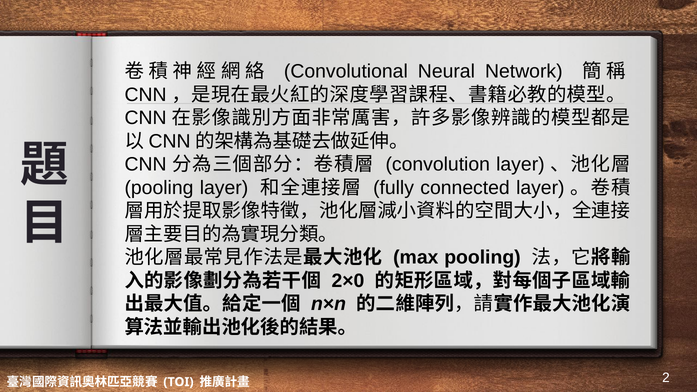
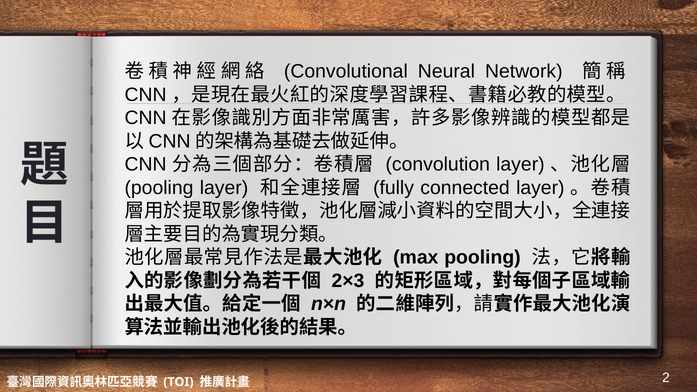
2×0: 2×0 -> 2×3 (348, 281)
